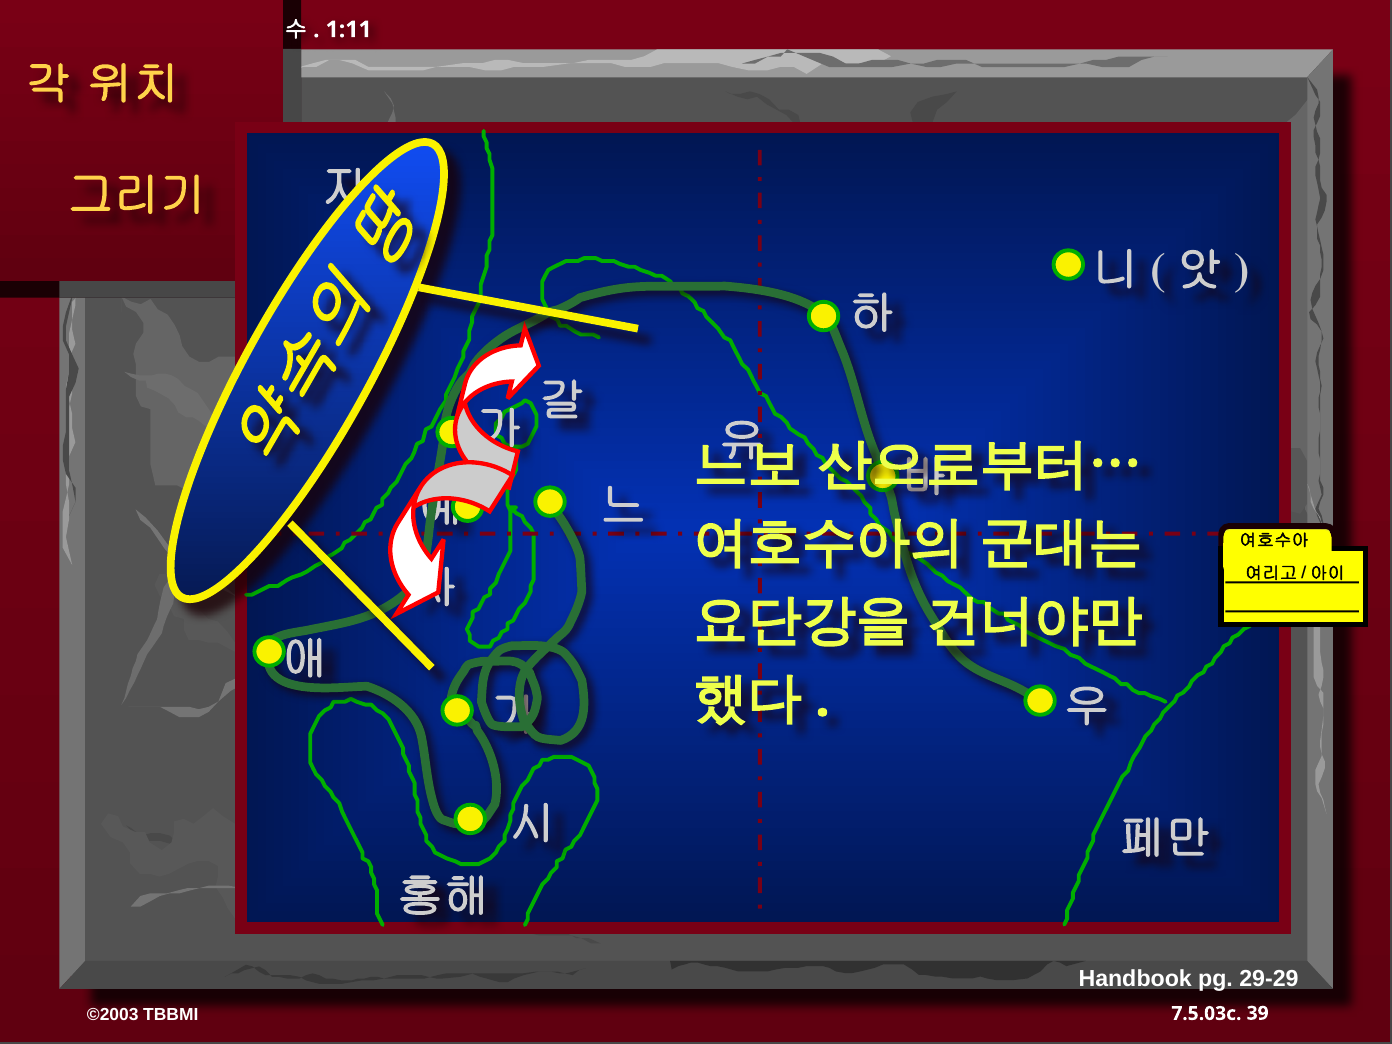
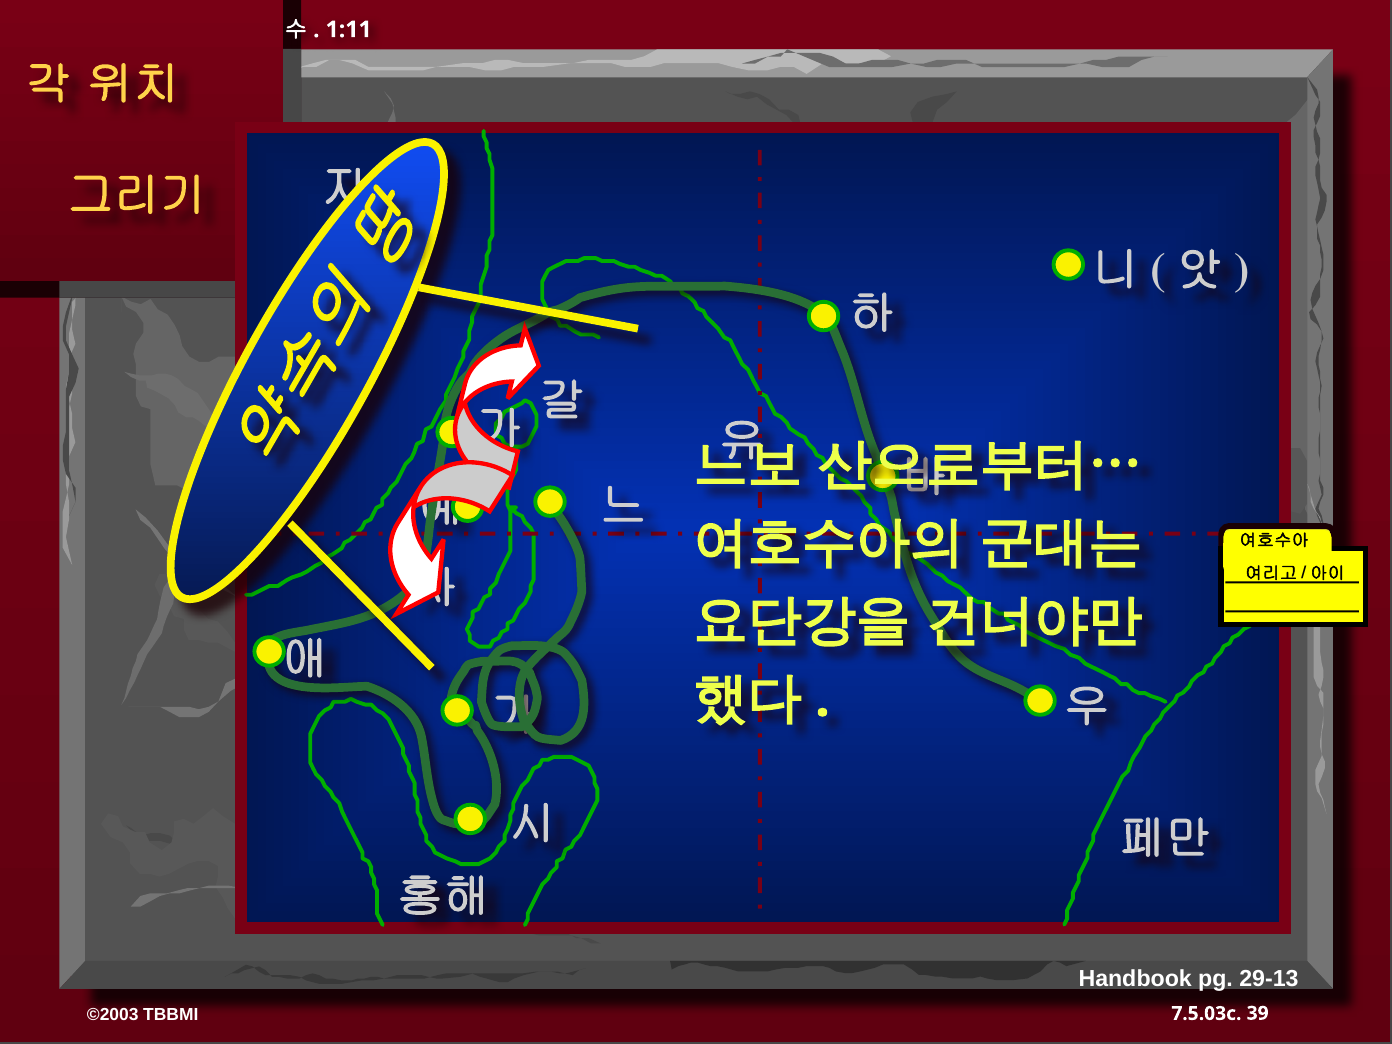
29-29: 29-29 -> 29-13 (1269, 979)
